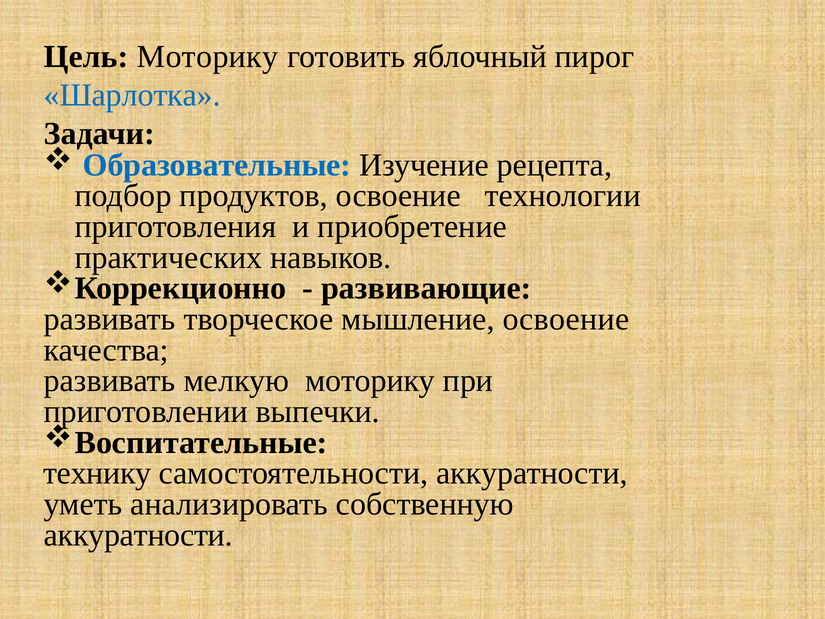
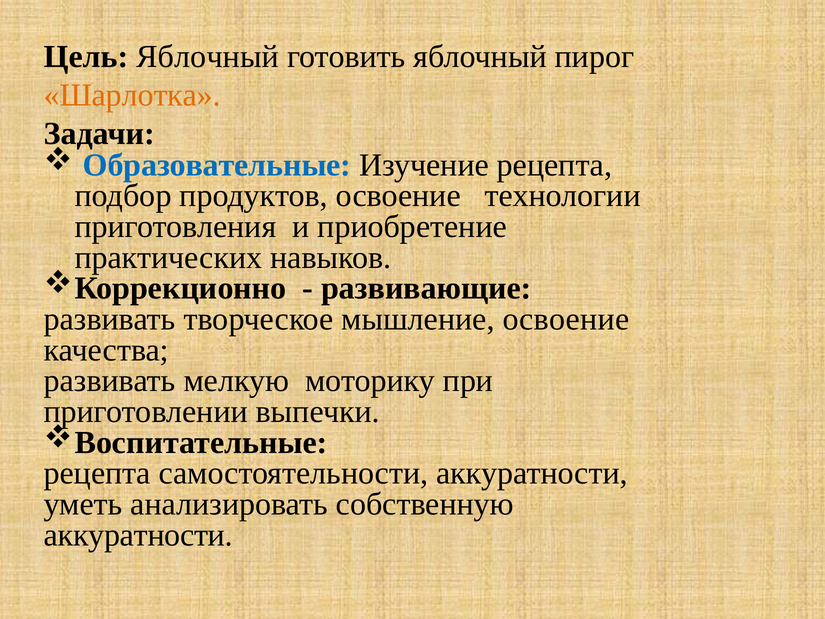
Цель Моторику: Моторику -> Яблочный (208, 57)
Шарлотка colour: blue -> orange (132, 95)
технику: технику -> рецепта (97, 473)
